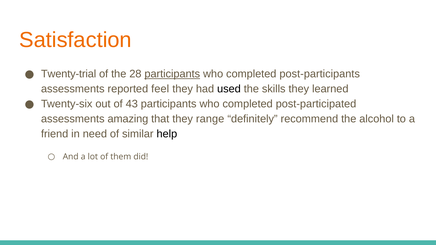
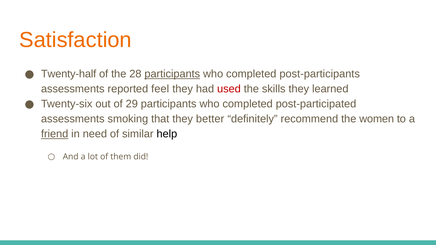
Twenty-trial: Twenty-trial -> Twenty-half (69, 74)
used colour: black -> red (229, 89)
43: 43 -> 29 (132, 104)
amazing: amazing -> smoking (128, 119)
range: range -> better (210, 119)
alcohol: alcohol -> women (377, 119)
friend underline: none -> present (55, 134)
